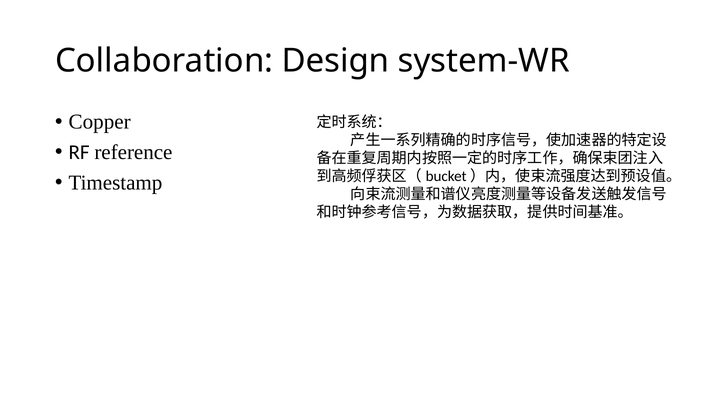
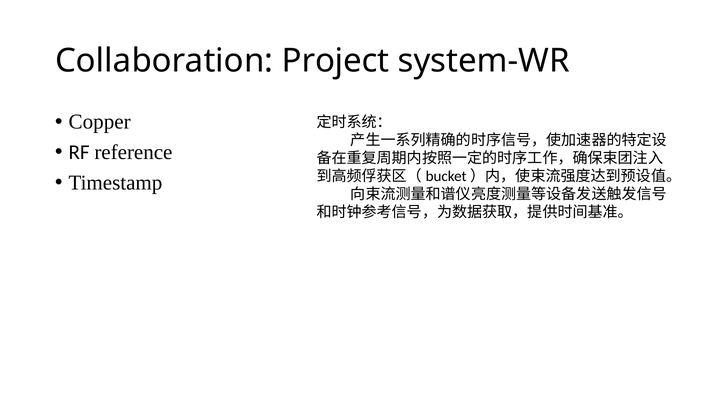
Design: Design -> Project (336, 61)
